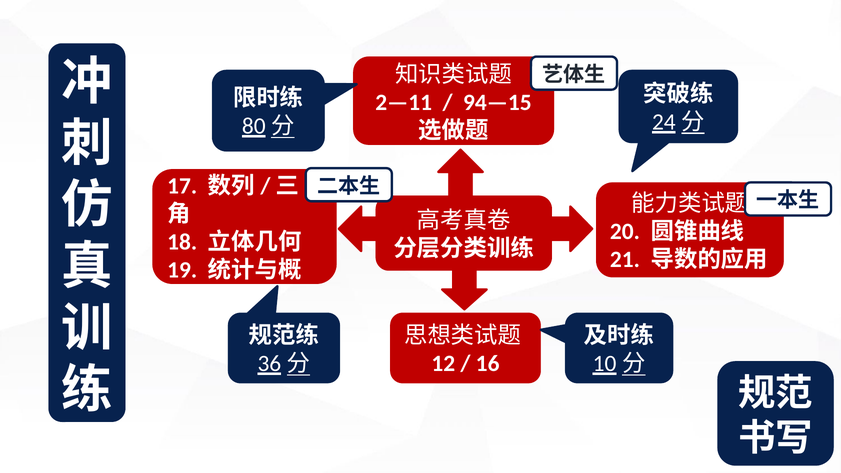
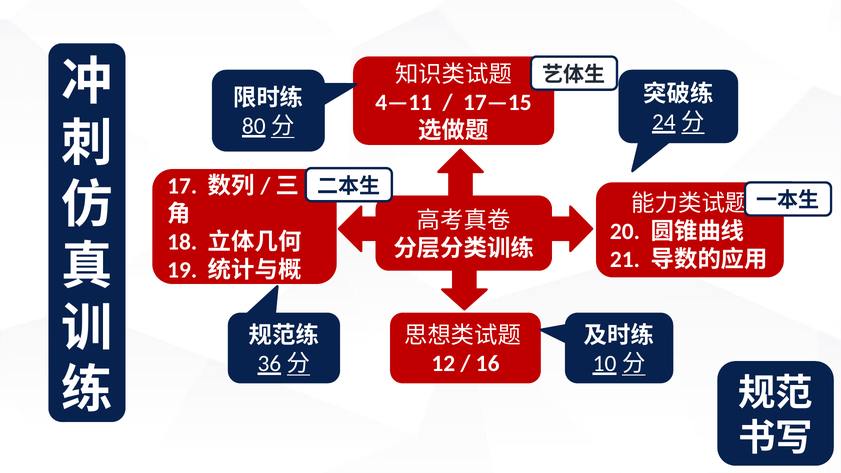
2—11: 2—11 -> 4—11 (404, 102)
94—15: 94—15 -> 17—15 (497, 102)
